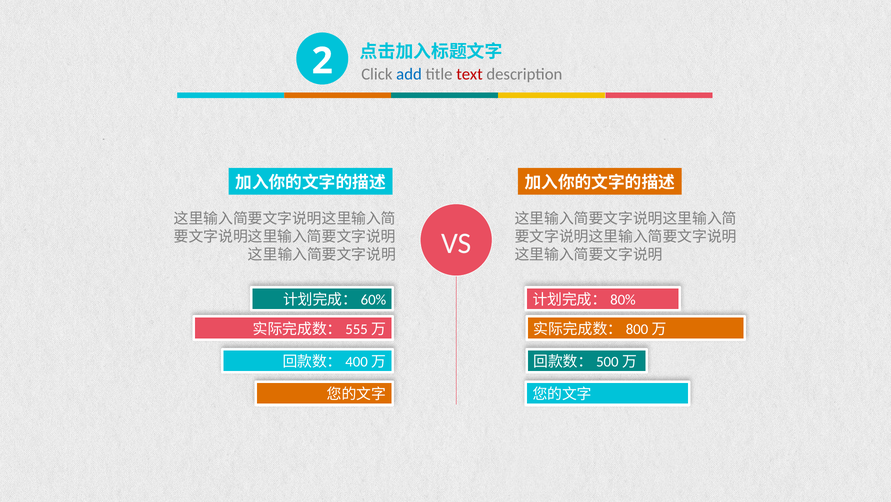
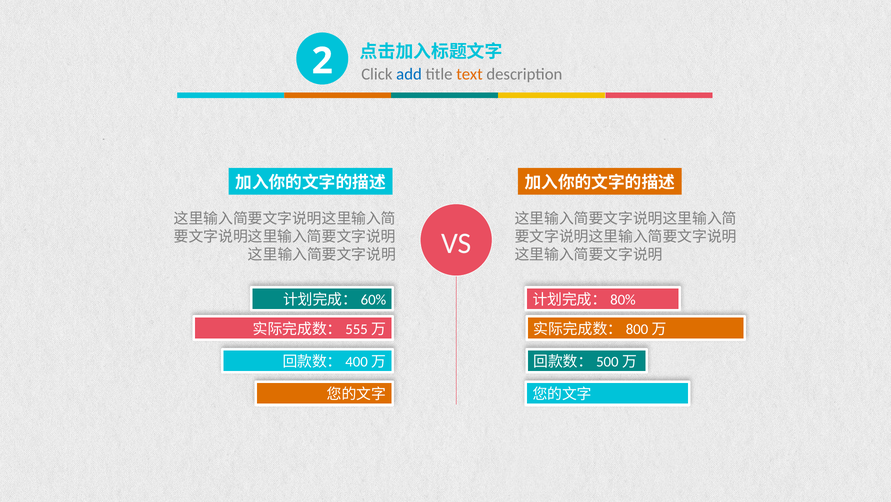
text colour: red -> orange (470, 74)
